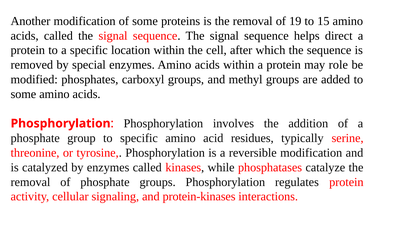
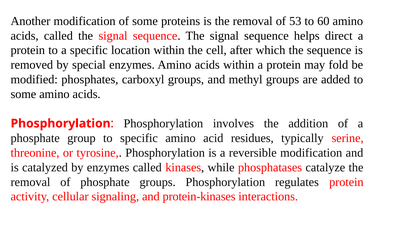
19: 19 -> 53 (295, 21)
15: 15 -> 60 (323, 21)
role: role -> fold (338, 65)
